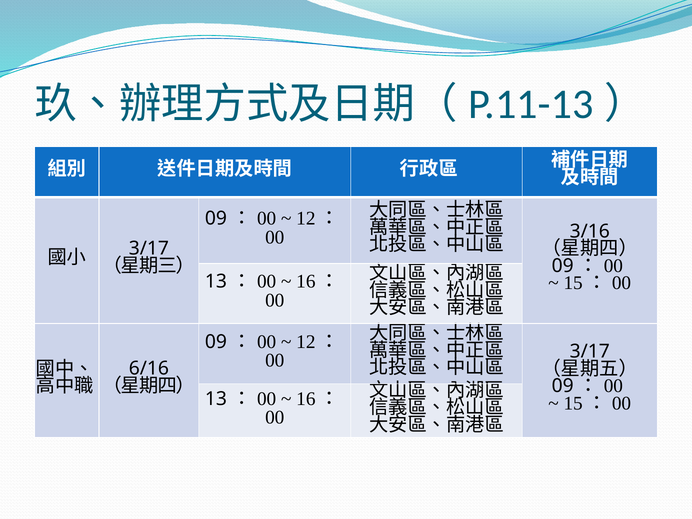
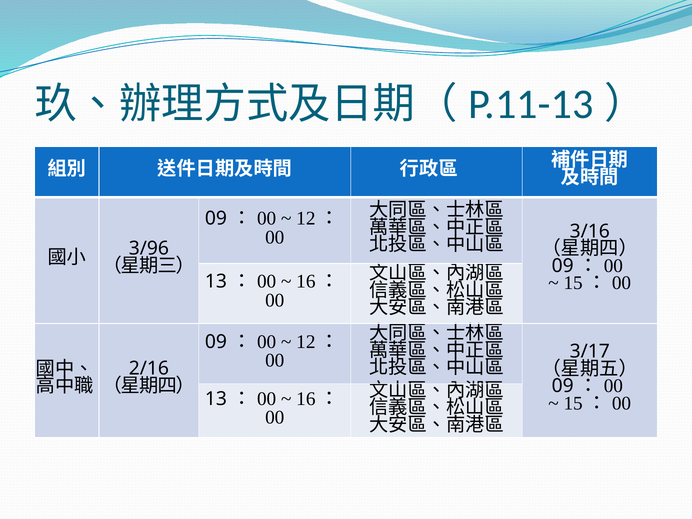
3/17: 3/17 -> 3/96 (149, 248)
6/16: 6/16 -> 2/16 (149, 369)
